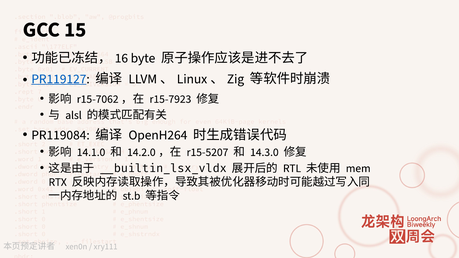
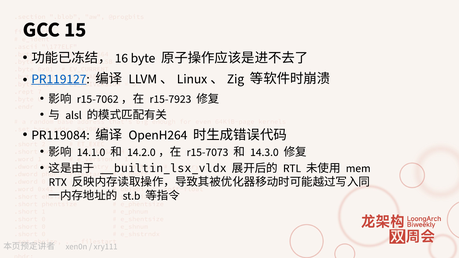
r15-5207: r15-5207 -> r15-7073 (207, 152)
